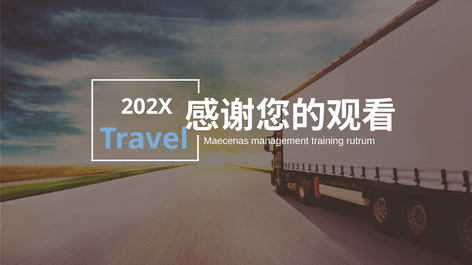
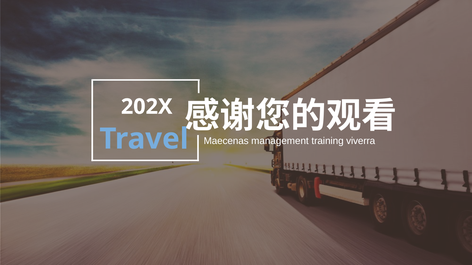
rutrum: rutrum -> viverra (361, 141)
